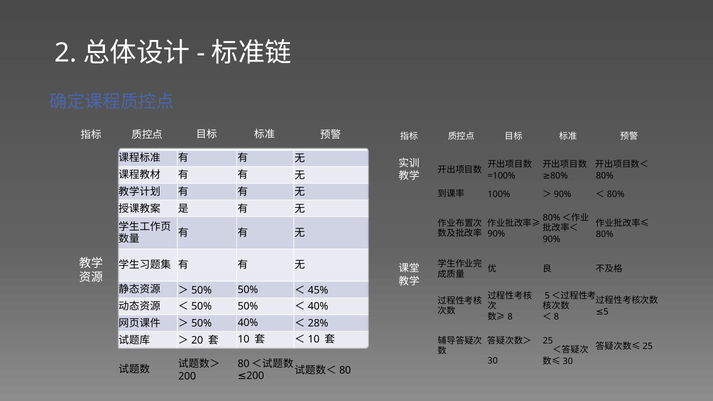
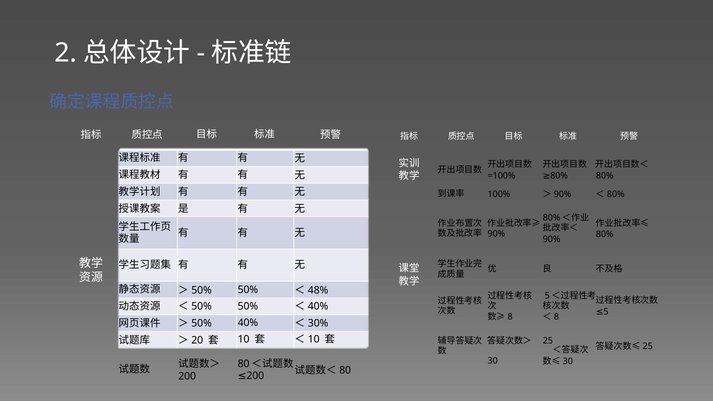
45%: 45% -> 48% (318, 290)
28%: 28% -> 30% (318, 323)
